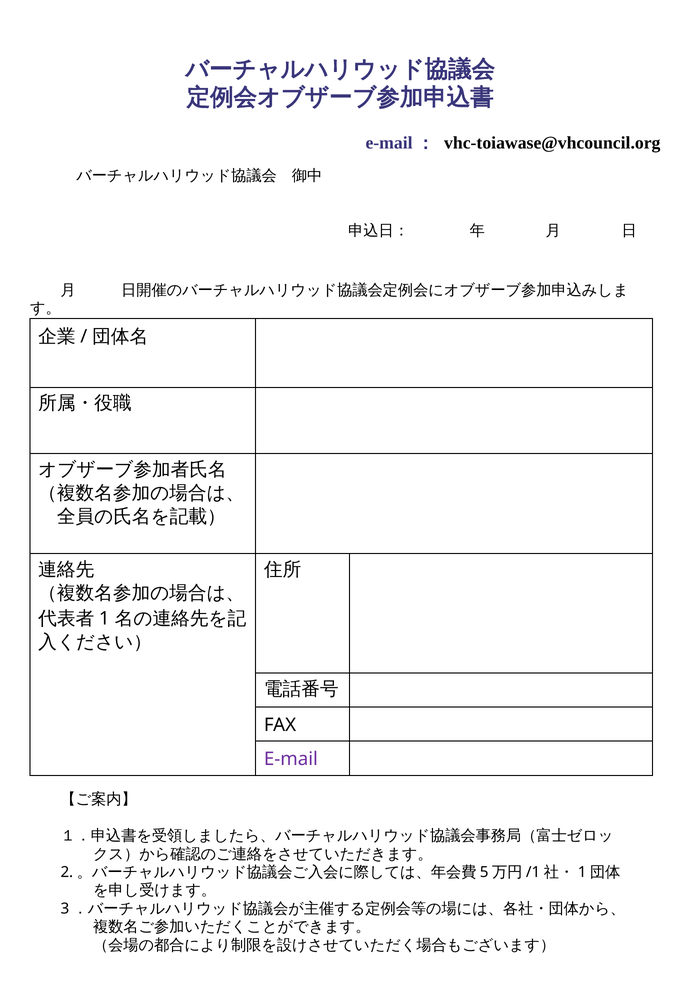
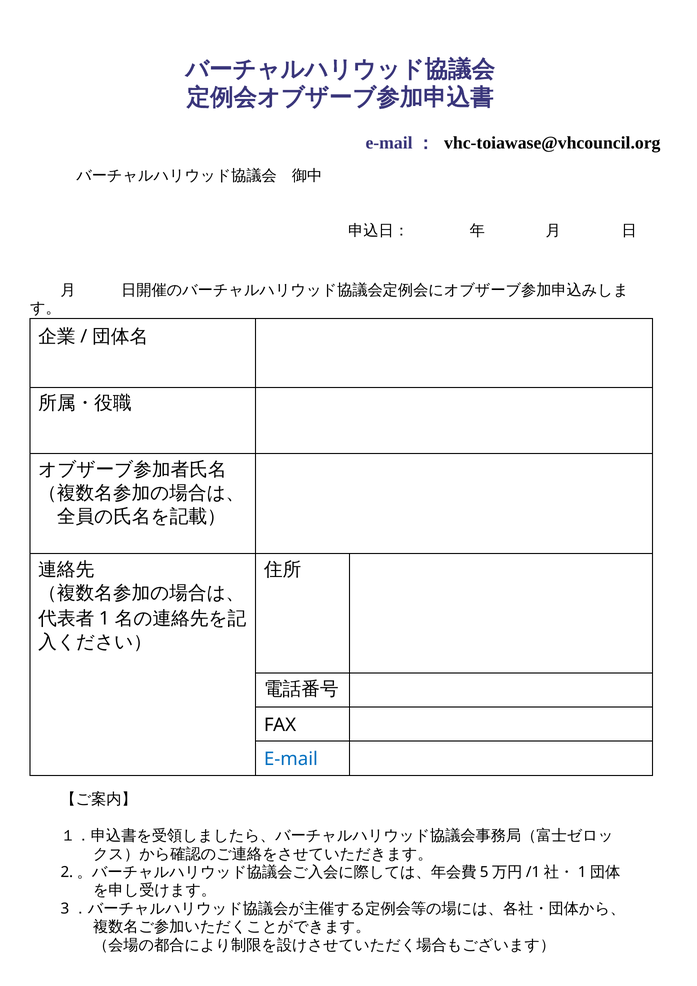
E-mail colour: purple -> blue (291, 759)
